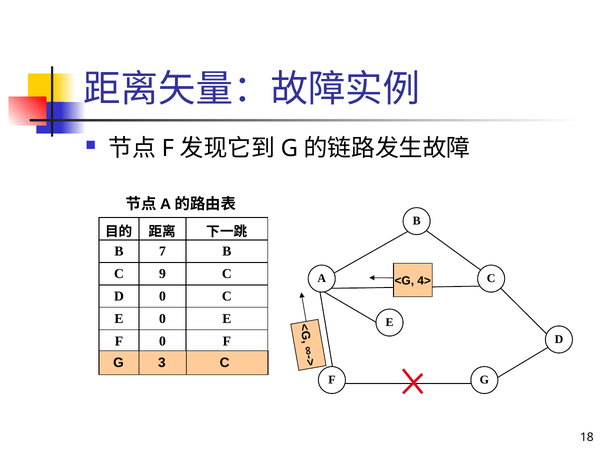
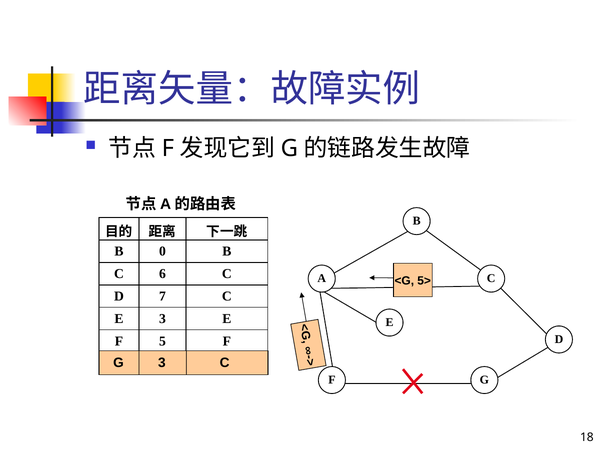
7: 7 -> 0 (162, 252)
9: 9 -> 6 (162, 274)
4>: 4> -> 5> (424, 281)
D 0: 0 -> 7 (162, 297)
E 0: 0 -> 3 (162, 319)
F 0: 0 -> 5 (162, 342)
